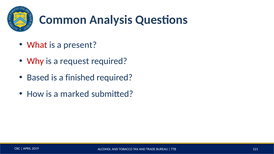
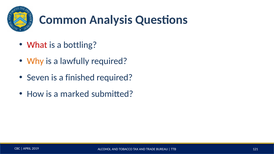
present: present -> bottling (80, 45)
Why colour: red -> orange (35, 61)
request: request -> lawfully (75, 61)
Based: Based -> Seven (38, 78)
